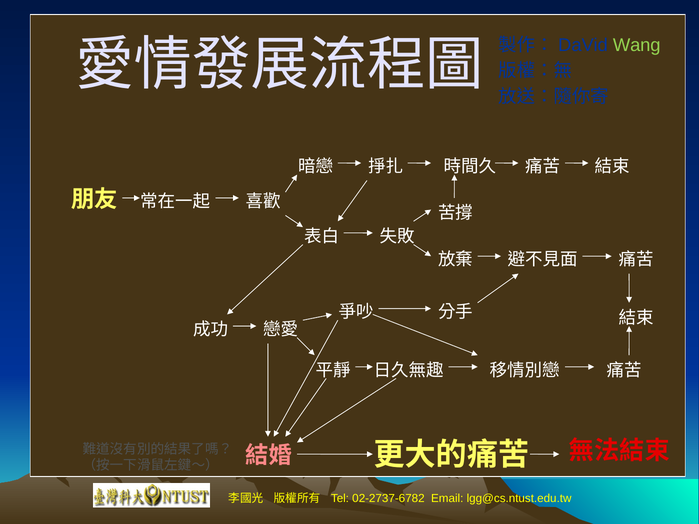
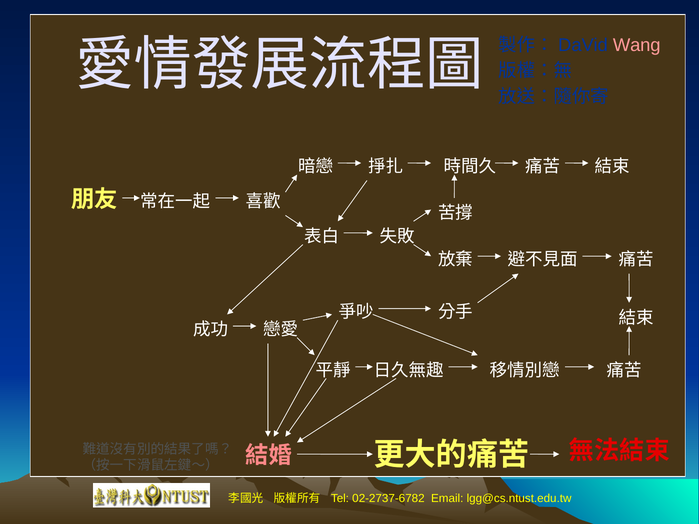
Wang colour: light green -> pink (637, 45)
